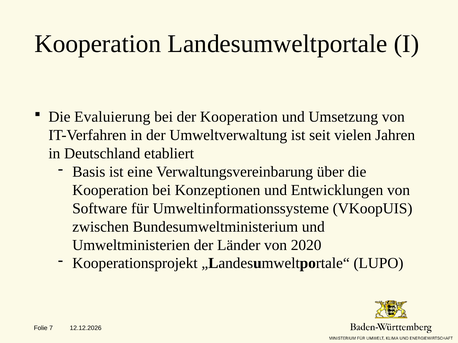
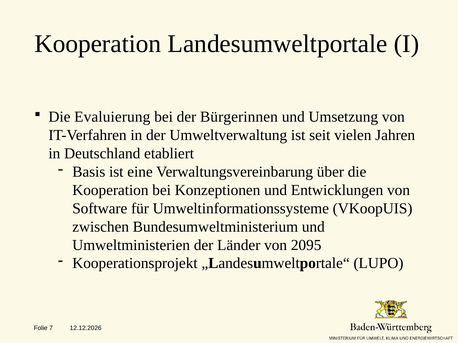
der Kooperation: Kooperation -> Bürgerinnen (239, 117)
2020: 2020 -> 2095 (306, 245)
